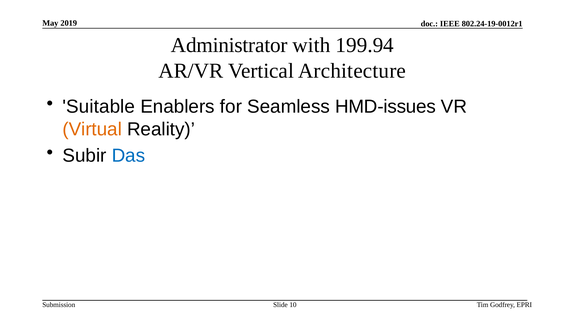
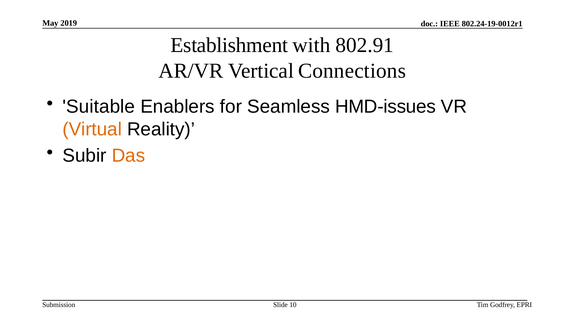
Administrator: Administrator -> Establishment (229, 45)
199.94: 199.94 -> 802.91 (365, 45)
Architecture: Architecture -> Connections (352, 71)
Das colour: blue -> orange (128, 156)
